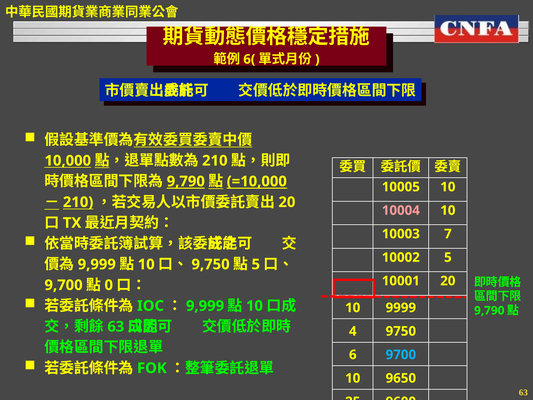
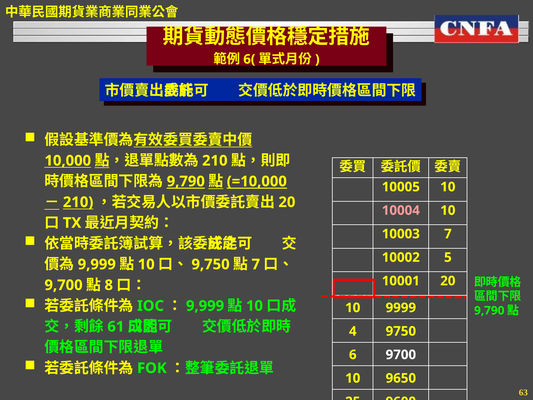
5: 5 -> 7 (256, 264)
0: 0 -> 8 (109, 285)
63: 63 -> 61 (116, 326)
9700 colour: light blue -> white (401, 355)
